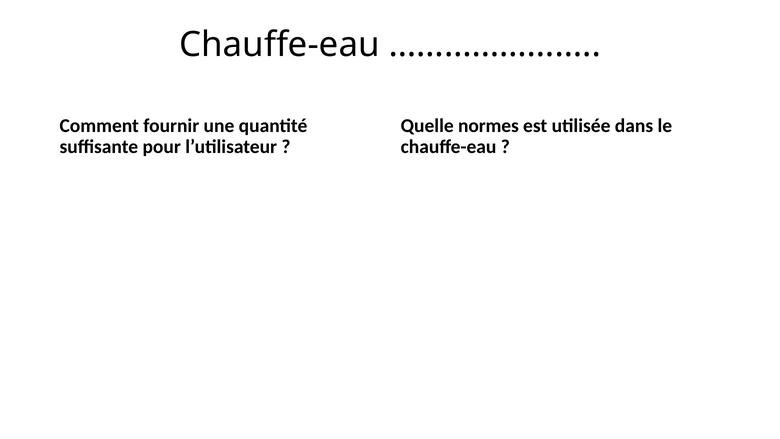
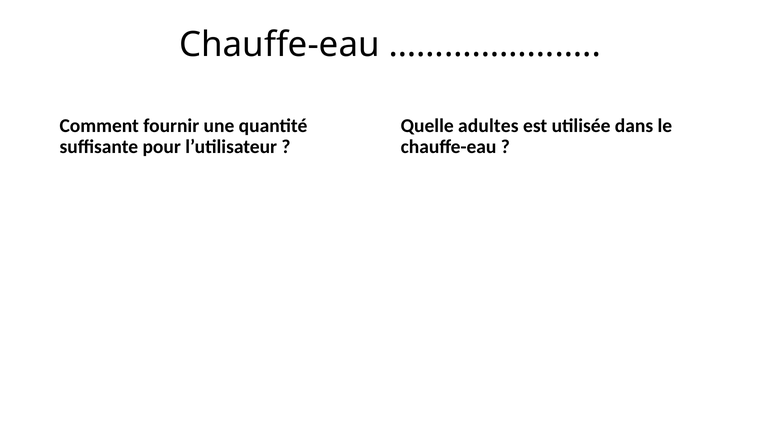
normes: normes -> adultes (488, 126)
